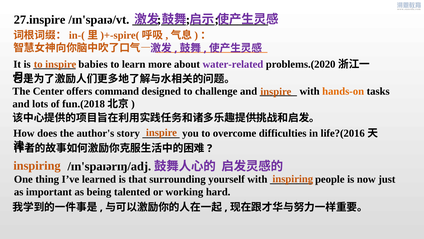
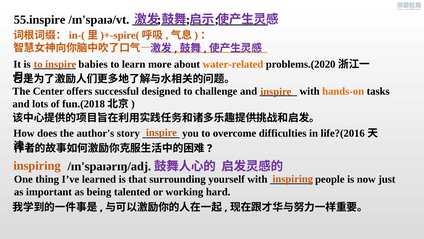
27.inspire: 27.inspire -> 55.inspire (40, 20)
water-related colour: purple -> orange (233, 64)
command: command -> successful (117, 91)
